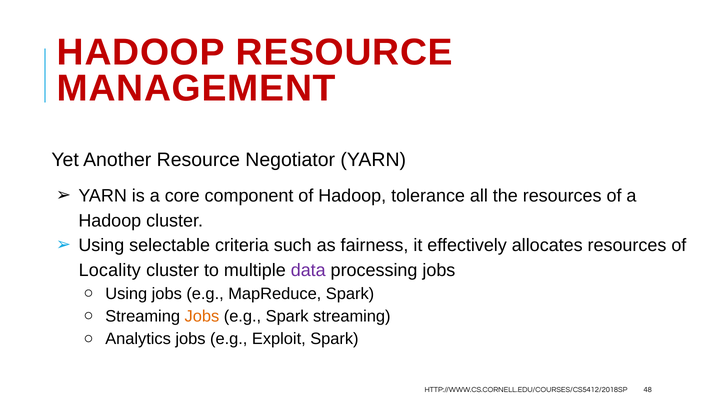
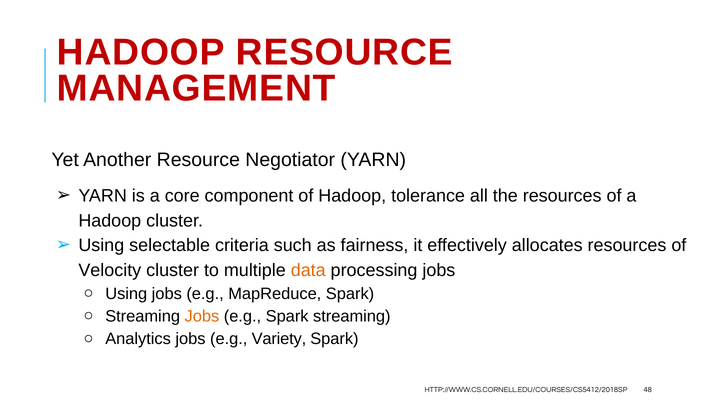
Locality: Locality -> Velocity (110, 270)
data colour: purple -> orange (308, 270)
Exploit: Exploit -> Variety (279, 339)
